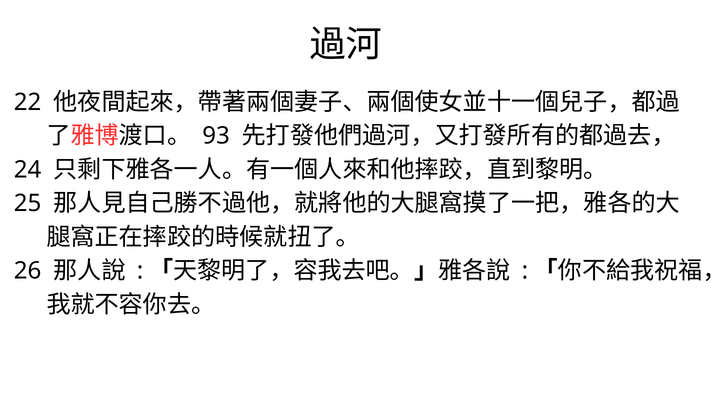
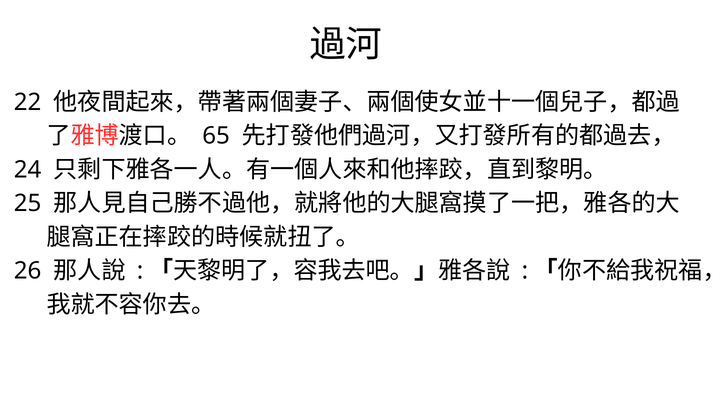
93: 93 -> 65 (216, 136)
